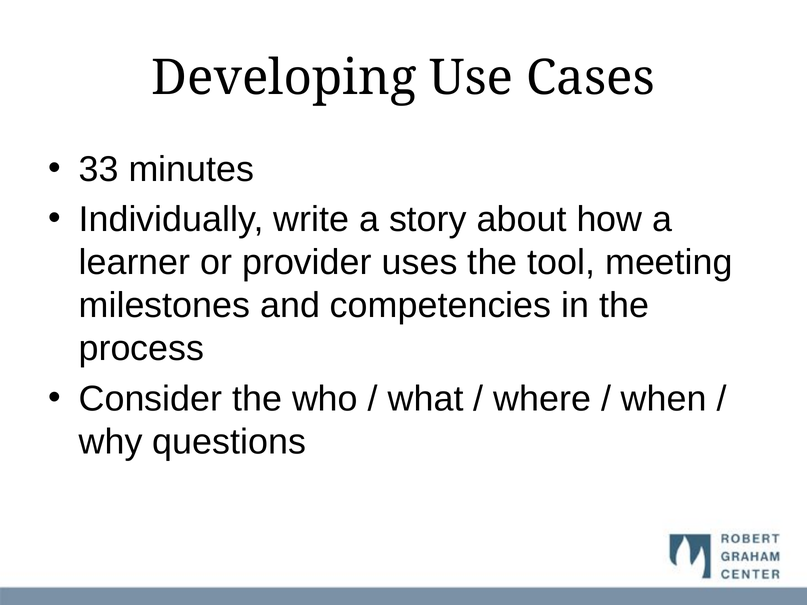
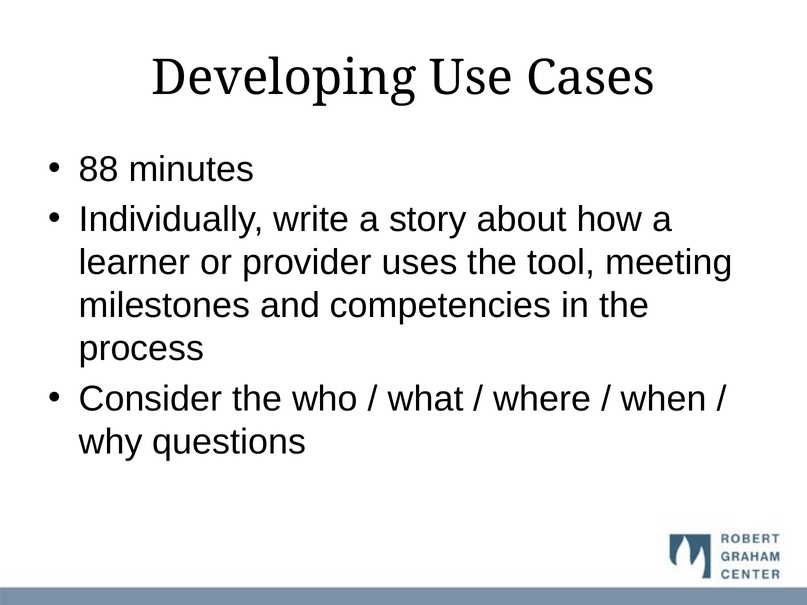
33: 33 -> 88 (99, 169)
